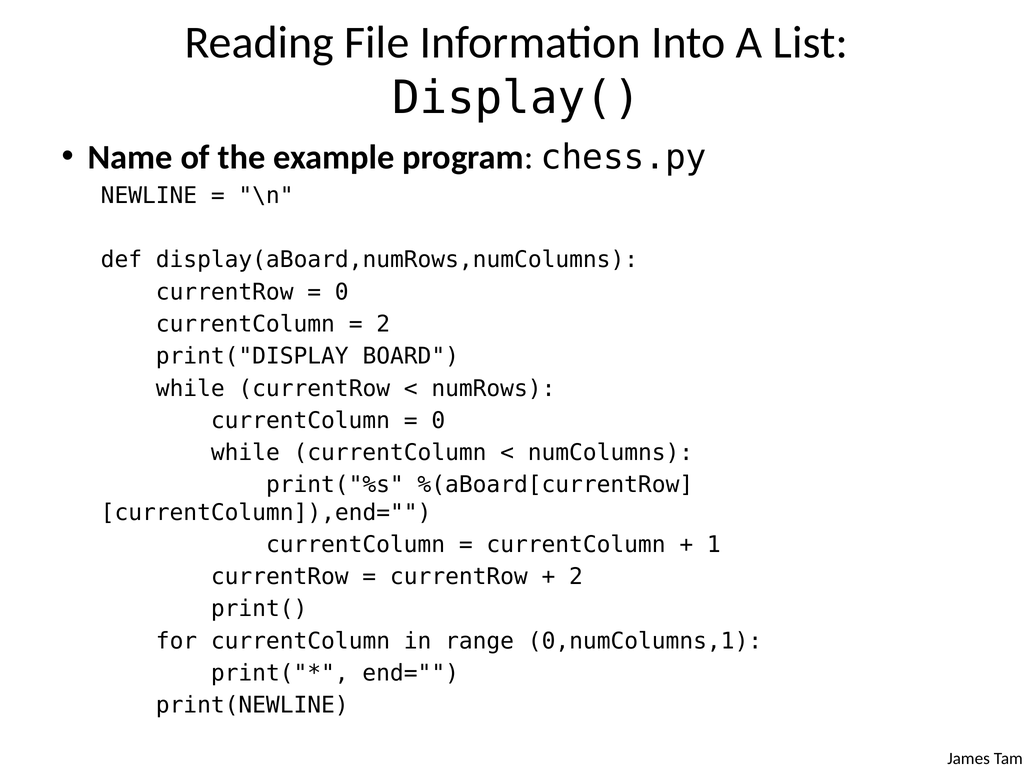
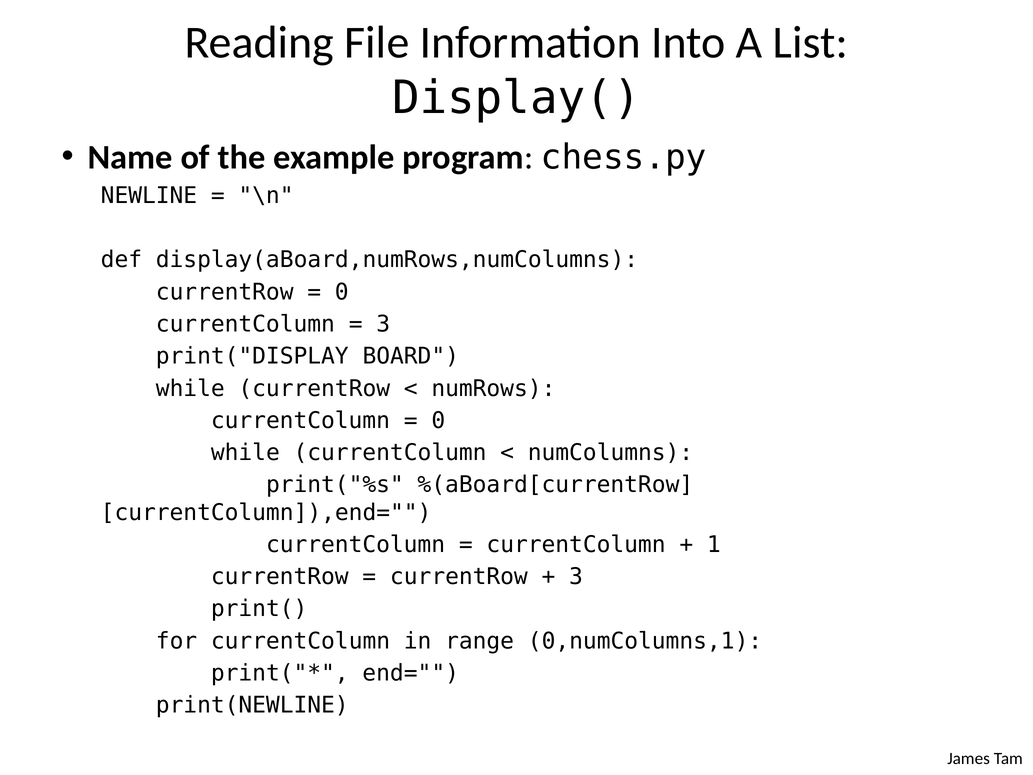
2: 2 -> 3 (383, 324)
2: 2 -> 3 (576, 577)
